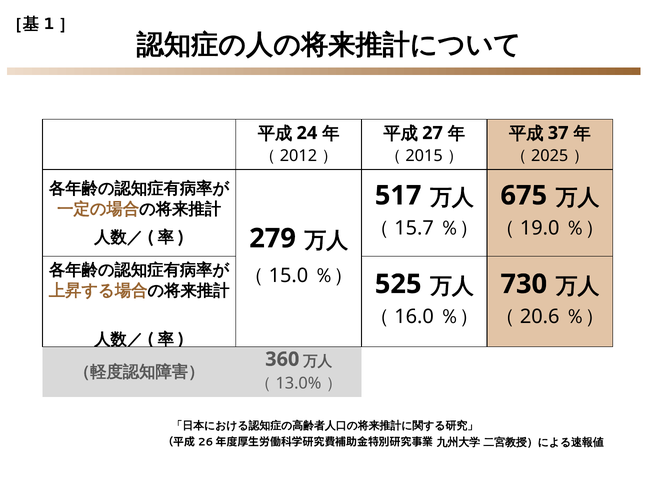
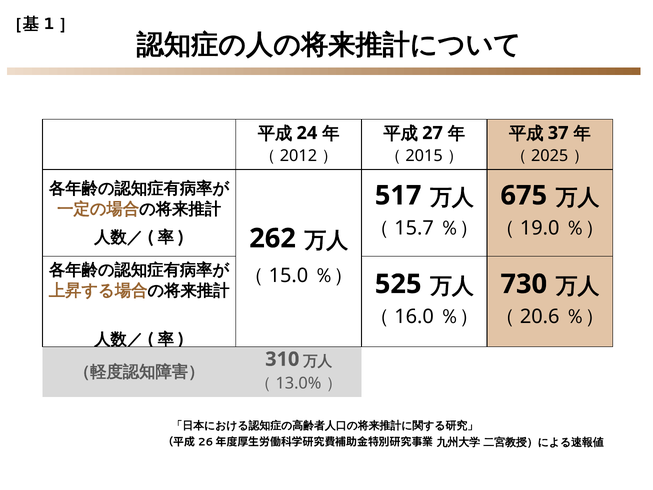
279: 279 -> 262 (273, 238)
360: 360 -> 310 (282, 359)
